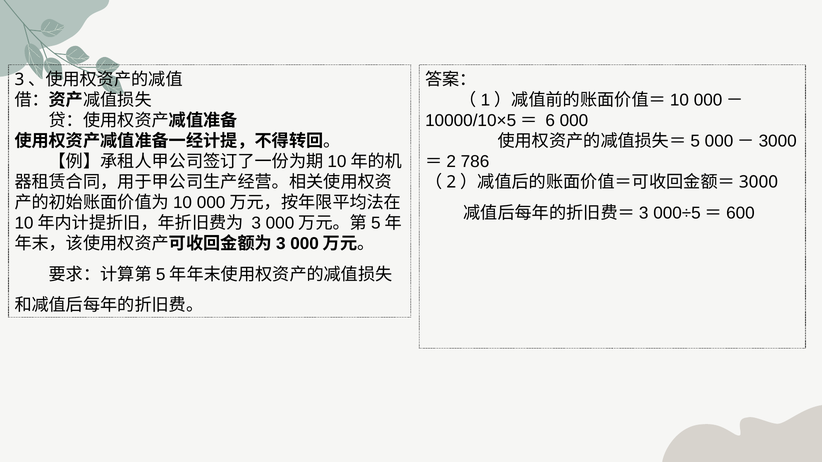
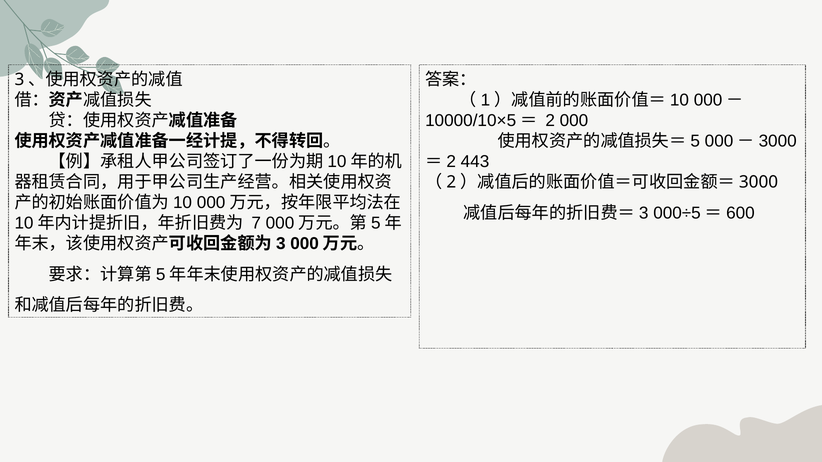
6: 6 -> 2 (550, 121)
786: 786 -> 443 (475, 162)
3: 3 -> 7 (256, 223)
